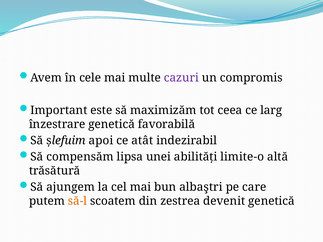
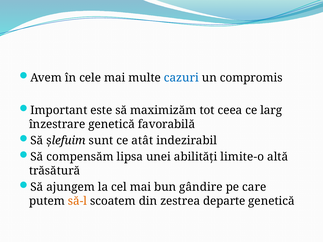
cazuri colour: purple -> blue (181, 78)
apoi: apoi -> sunt (101, 141)
albaştri: albaştri -> gândire (201, 187)
devenit: devenit -> departe (224, 201)
